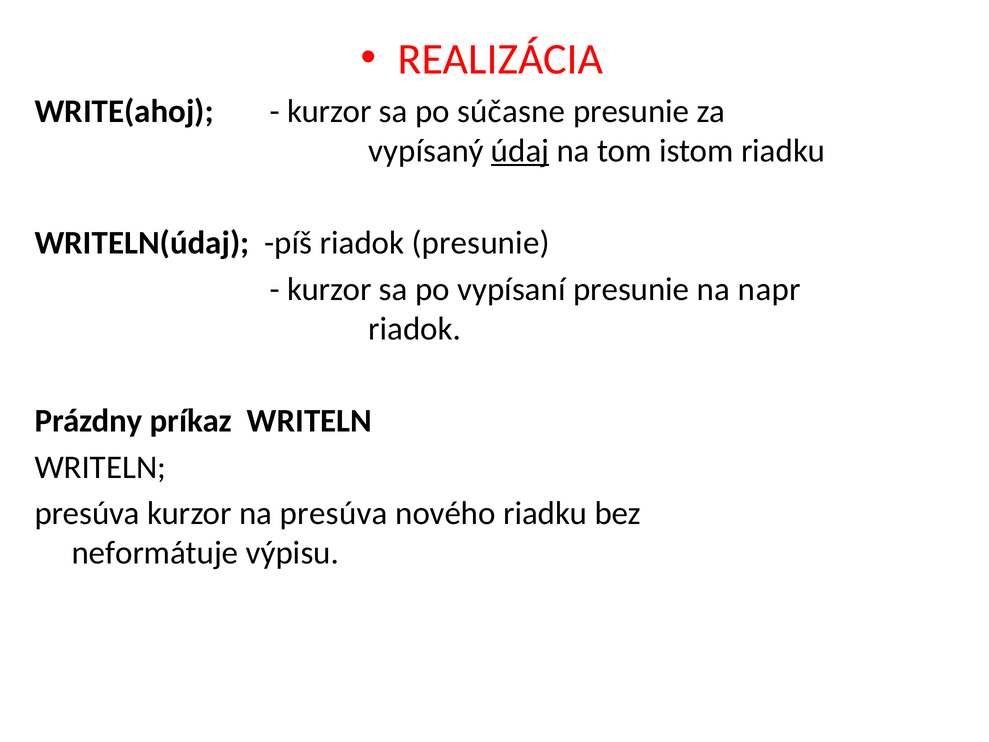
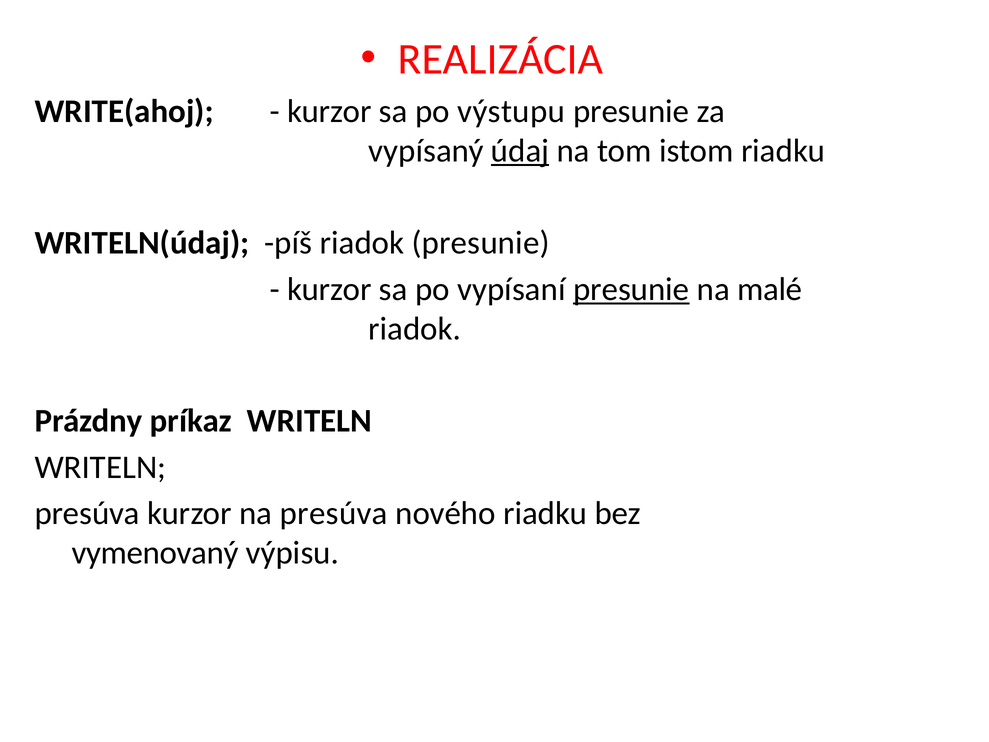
súčasne: súčasne -> výstupu (511, 111)
presunie underline: none -> present (631, 289)
napr: napr -> malé (770, 289)
neformátuje: neformátuje -> vymenovaný (155, 553)
